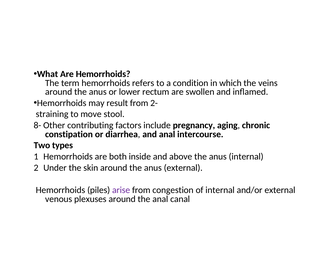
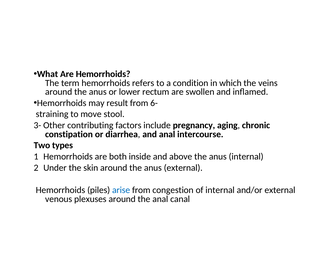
2-: 2- -> 6- (154, 103)
8-: 8- -> 3- (37, 125)
arise colour: purple -> blue (121, 190)
